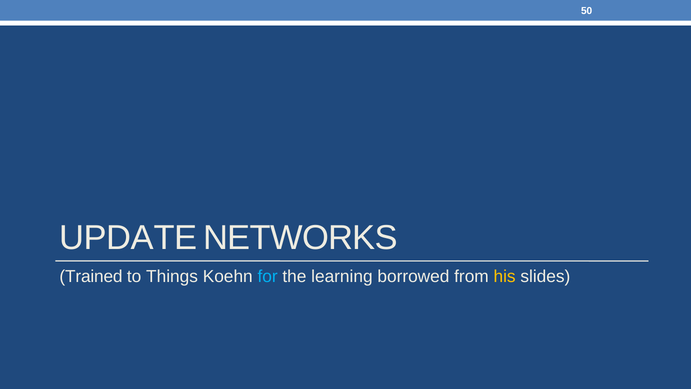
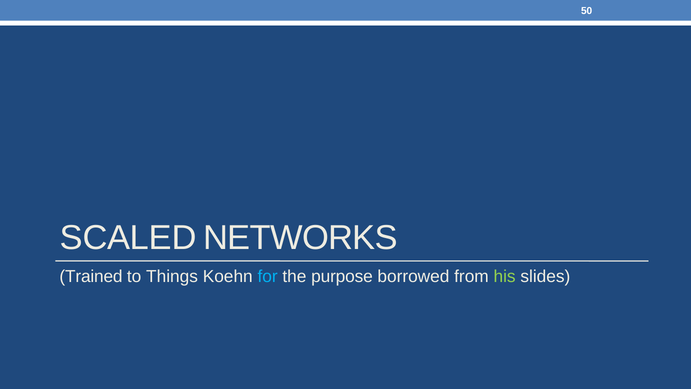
UPDATE: UPDATE -> SCALED (128, 238)
learning: learning -> purpose (342, 276)
his colour: yellow -> light green (505, 276)
